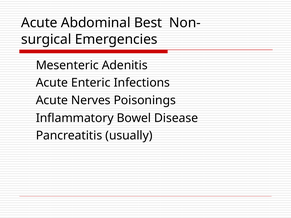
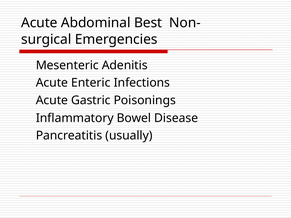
Nerves: Nerves -> Gastric (91, 100)
